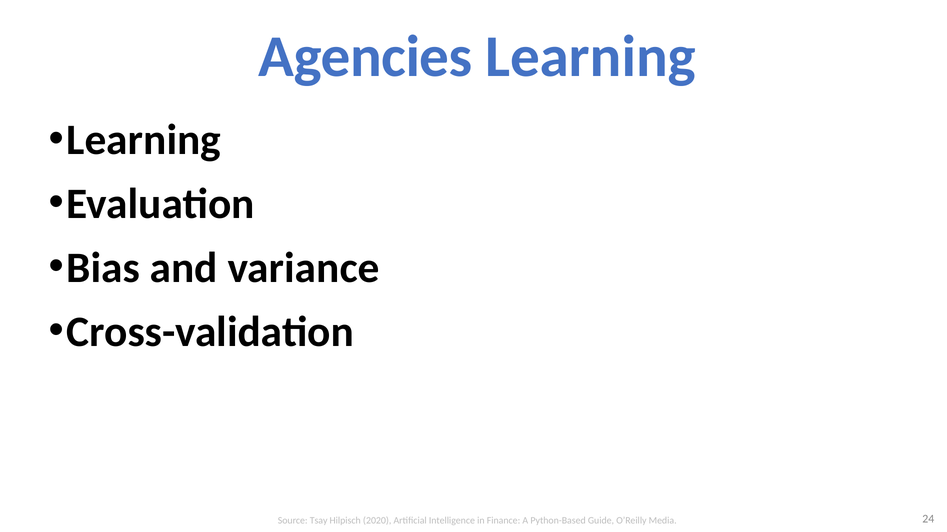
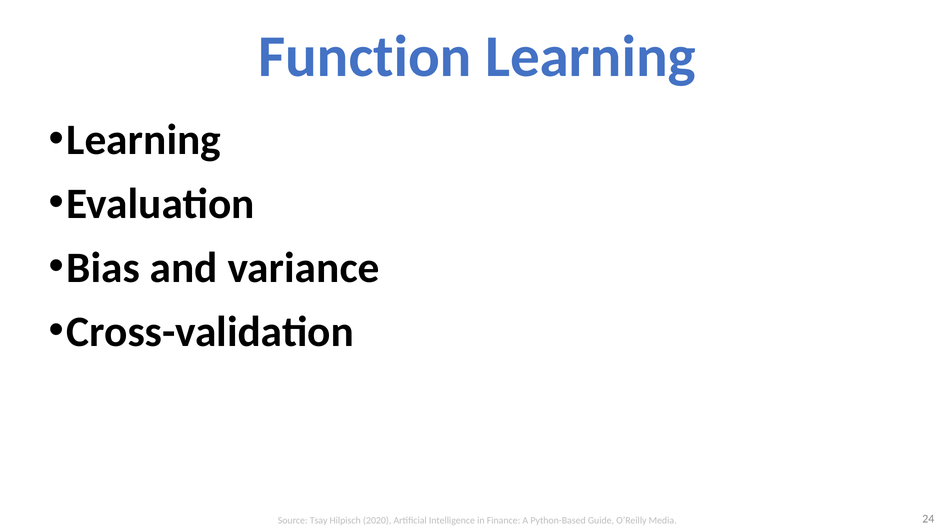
Agencies: Agencies -> Function (365, 57)
